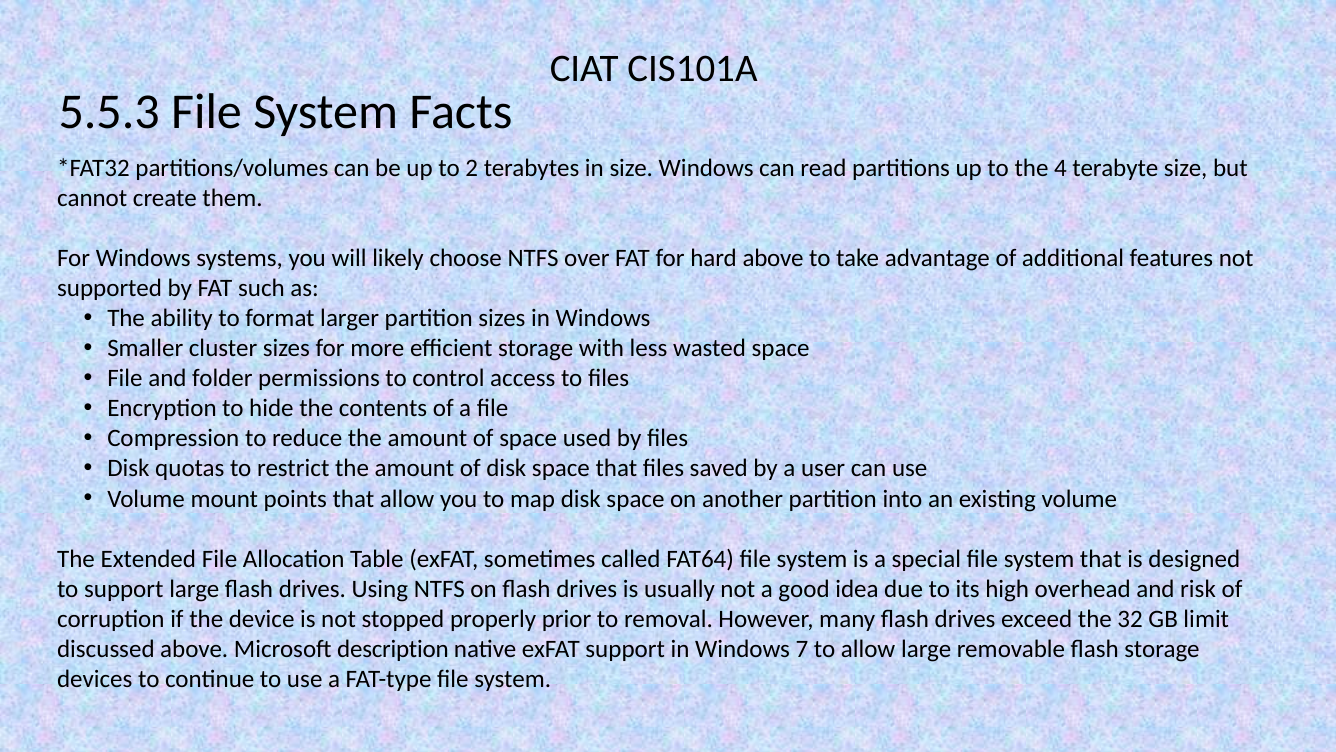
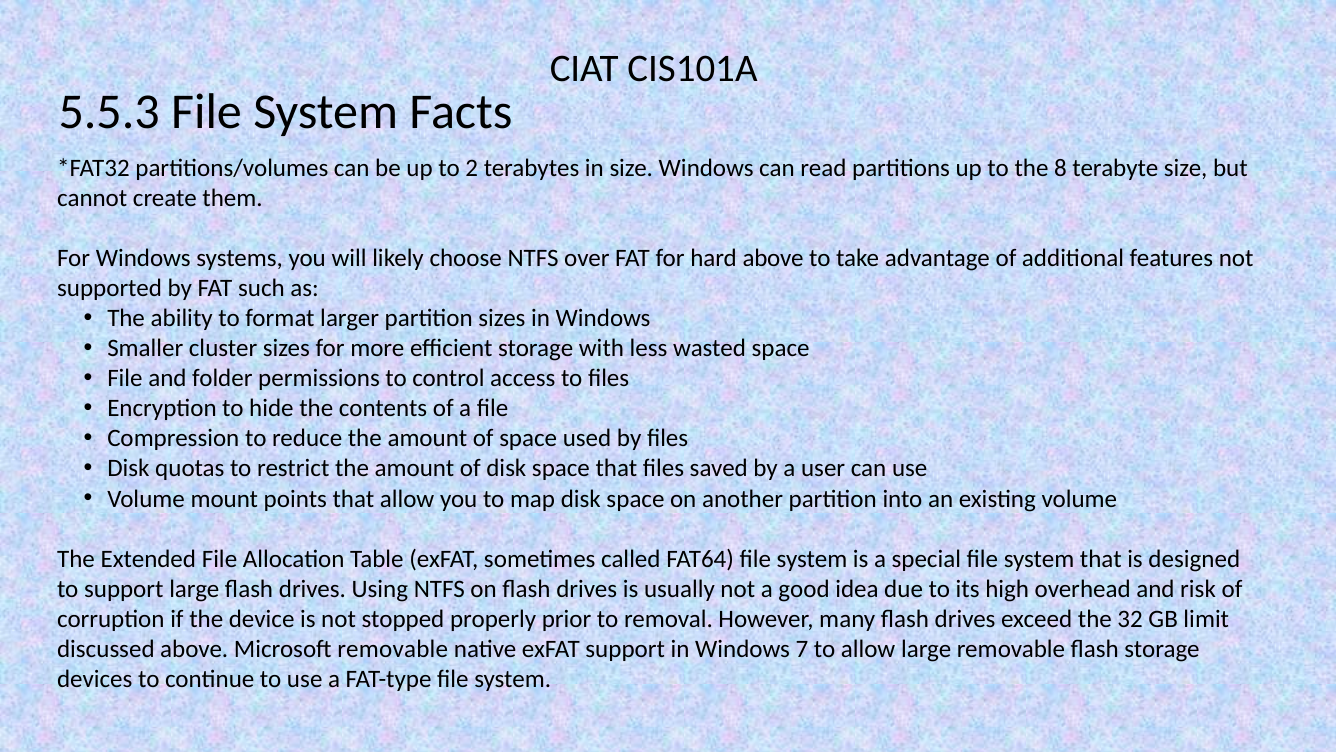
4: 4 -> 8 (1060, 168)
Microsoft description: description -> removable (393, 649)
